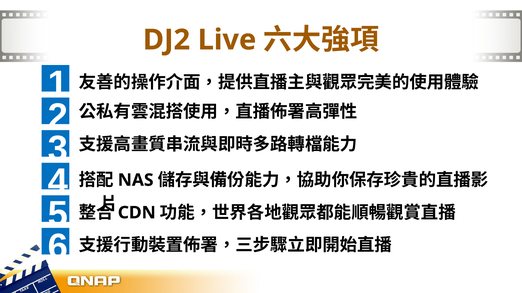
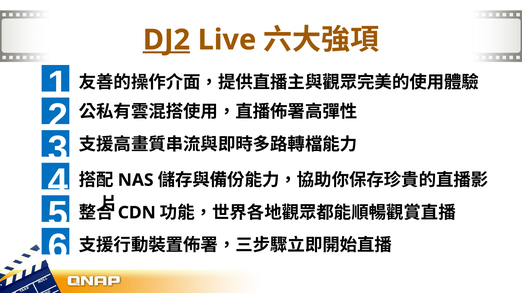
DJ2 underline: none -> present (166, 40)
